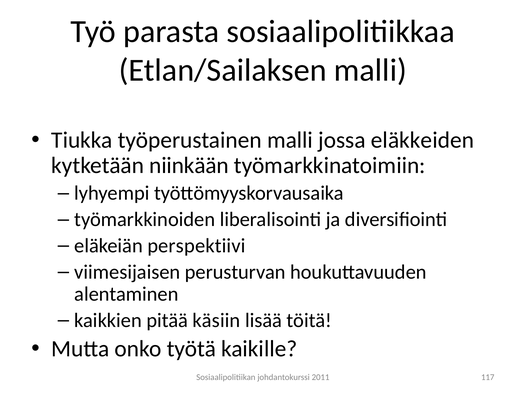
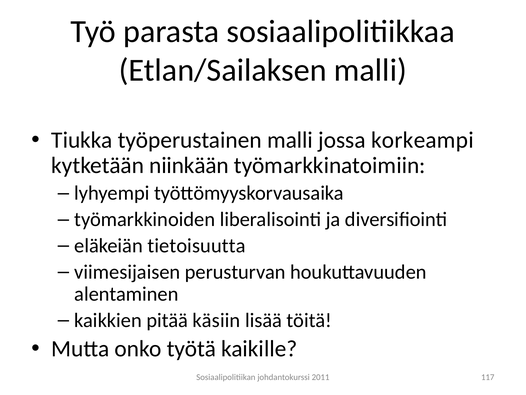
eläkkeiden: eläkkeiden -> korkeampi (422, 140)
perspektiivi: perspektiivi -> tietoisuutta (197, 245)
